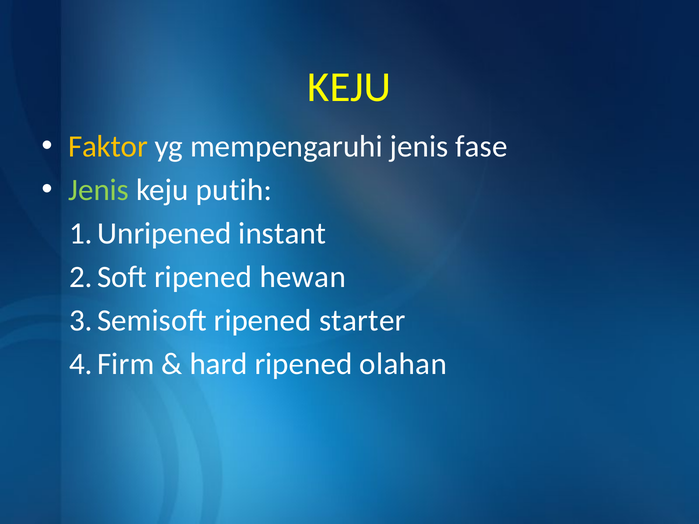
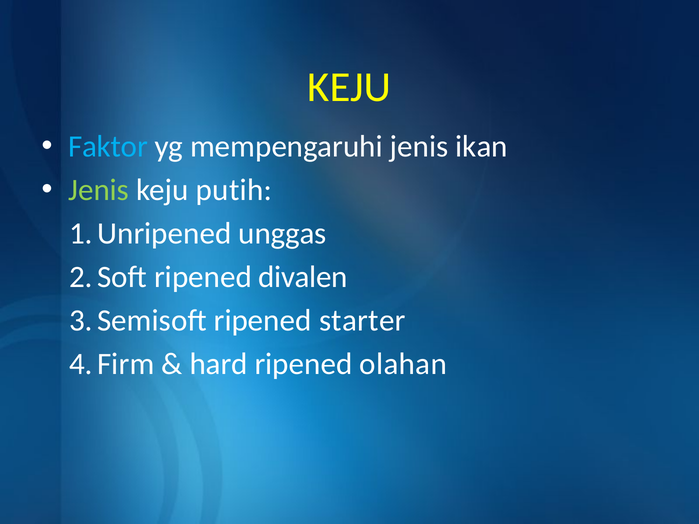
Faktor colour: yellow -> light blue (108, 147)
fase: fase -> ikan (482, 147)
instant: instant -> unggas (282, 234)
hewan: hewan -> divalen (303, 277)
